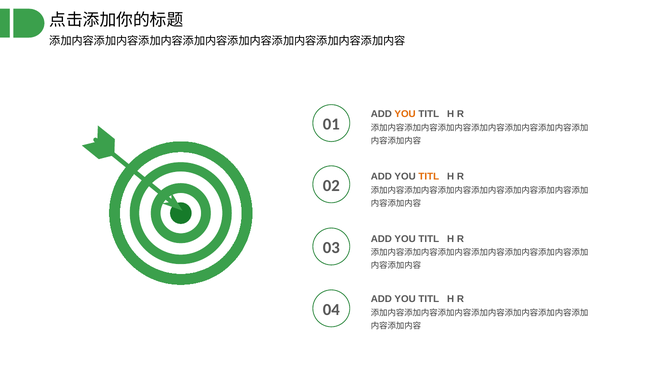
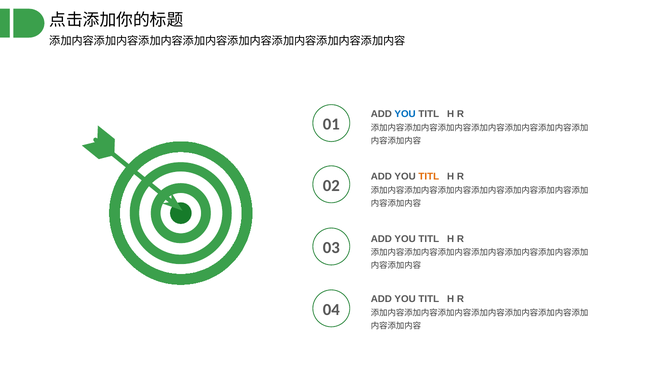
YOU colour: orange -> blue (405, 114)
